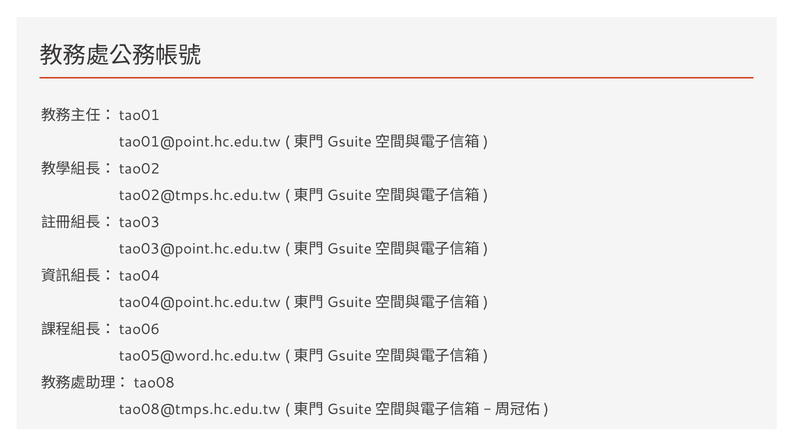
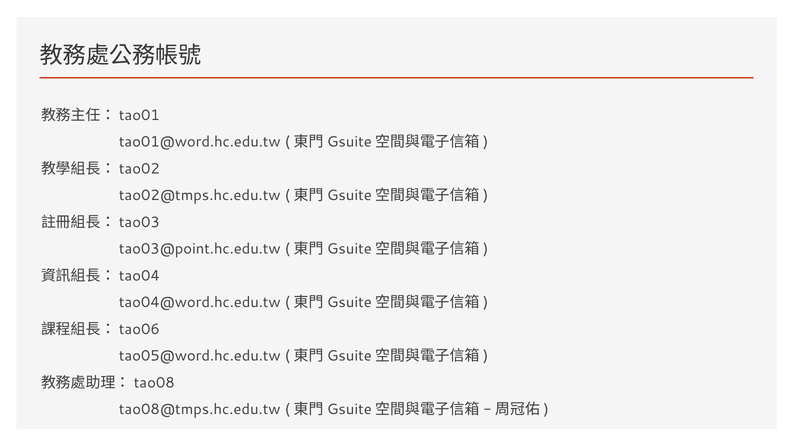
tao01@point.hc.edu.tw: tao01@point.hc.edu.tw -> tao01@word.hc.edu.tw (200, 142)
tao04@point.hc.edu.tw: tao04@point.hc.edu.tw -> tao04@word.hc.edu.tw (200, 303)
